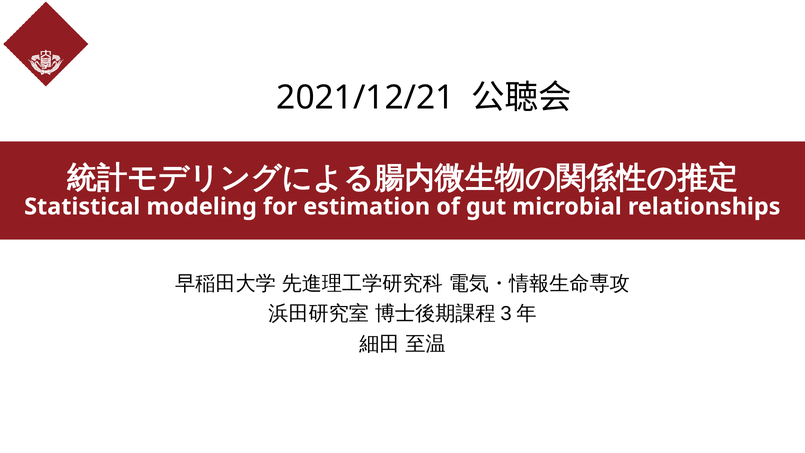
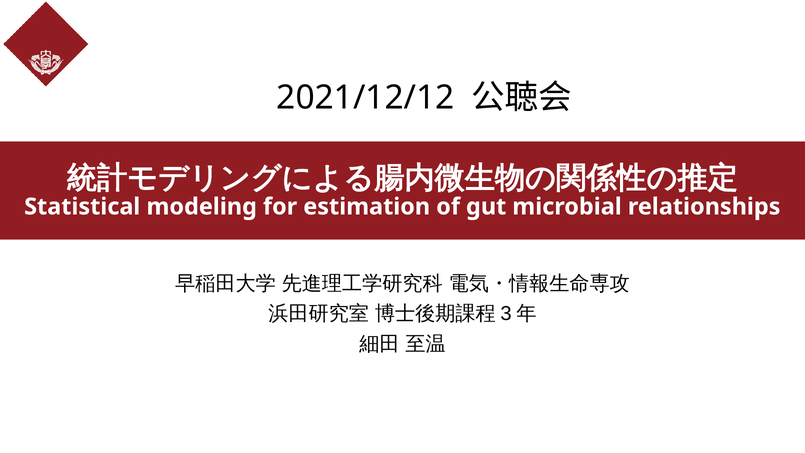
2021/12/21: 2021/12/21 -> 2021/12/12 (366, 97)
